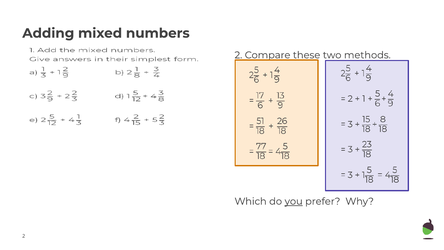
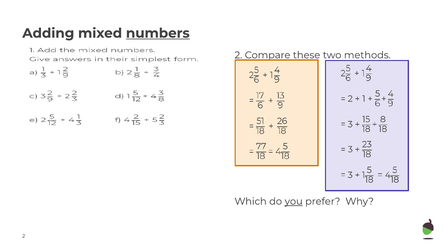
numbers underline: none -> present (158, 33)
